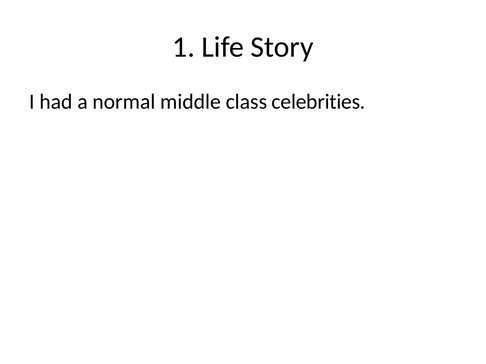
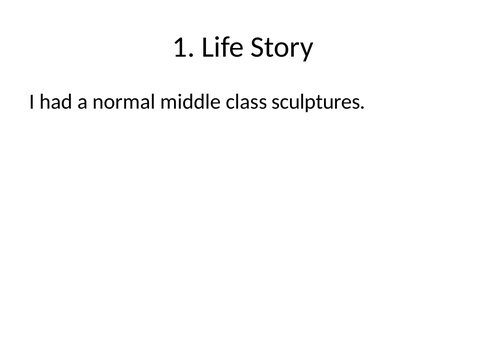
celebrities: celebrities -> sculptures (318, 102)
